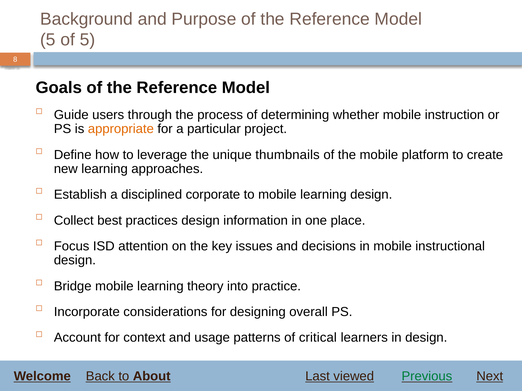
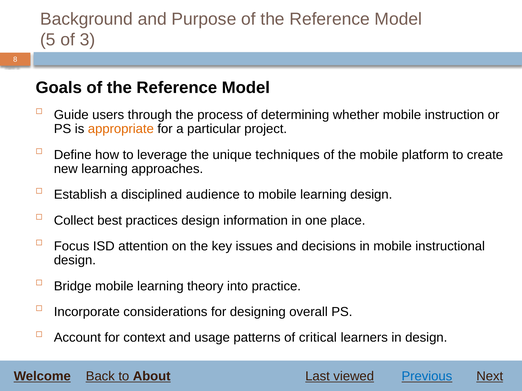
of 5: 5 -> 3 (87, 40)
thumbnails: thumbnails -> techniques (288, 155)
corporate: corporate -> audience (213, 195)
Previous colour: green -> blue (427, 377)
